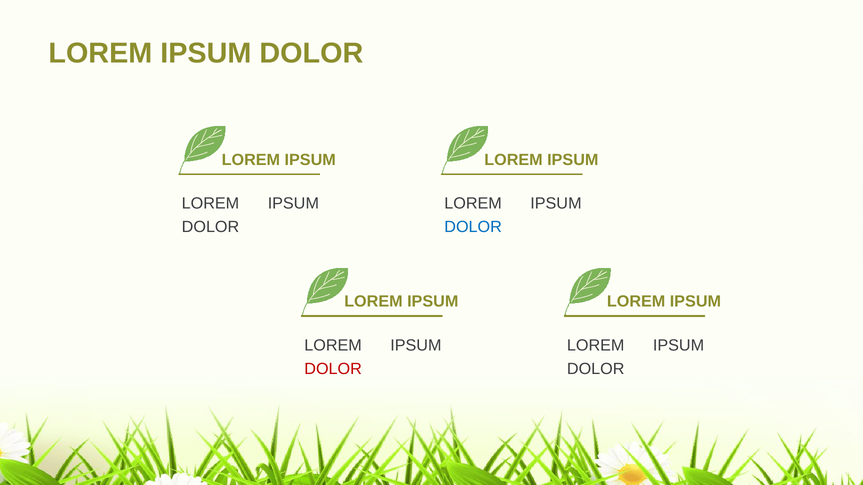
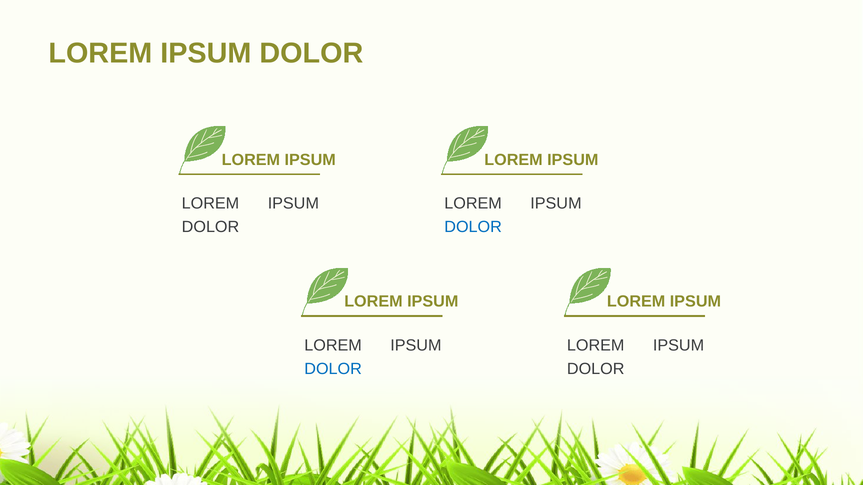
DOLOR colour: red -> blue (333, 369)
